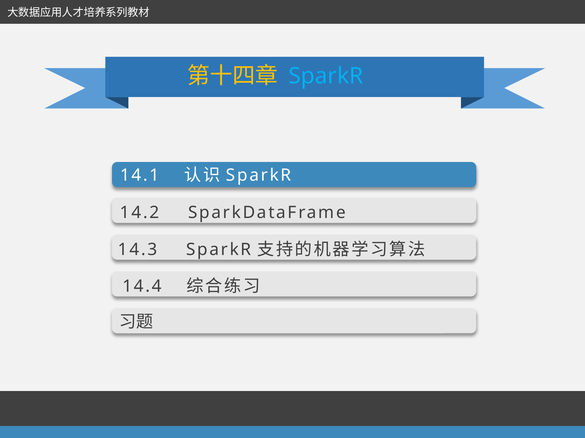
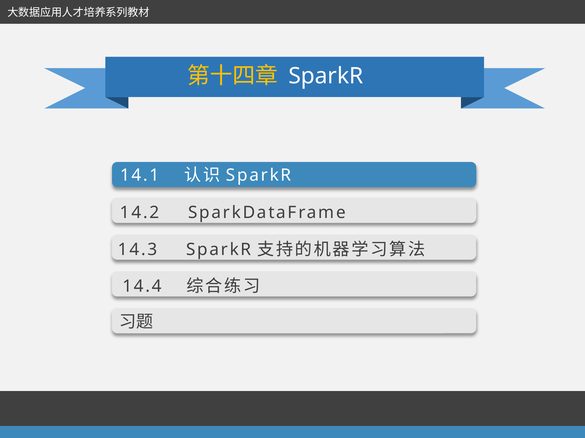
SparkR colour: light blue -> white (326, 76)
